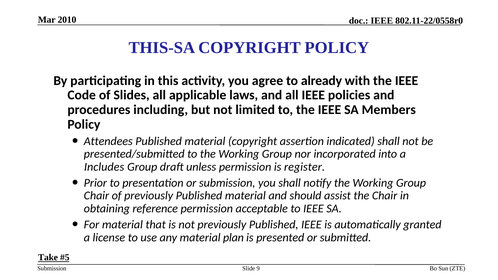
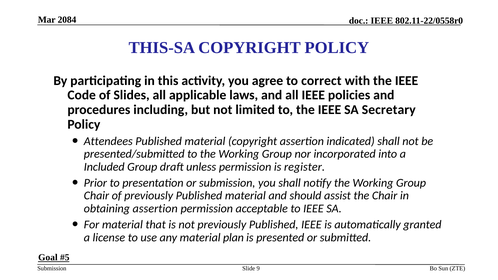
2010: 2010 -> 2084 (67, 20)
already: already -> correct (321, 81)
Members: Members -> Secretary (389, 110)
Includes: Includes -> Included (104, 167)
obtaining reference: reference -> assertion (155, 209)
Take: Take -> Goal (48, 258)
